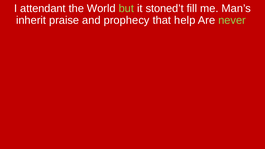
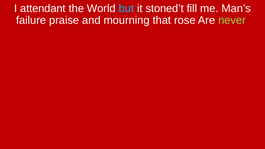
but colour: light green -> light blue (126, 8)
inherit: inherit -> failure (31, 20)
prophecy: prophecy -> mourning (127, 20)
help: help -> rose (185, 20)
